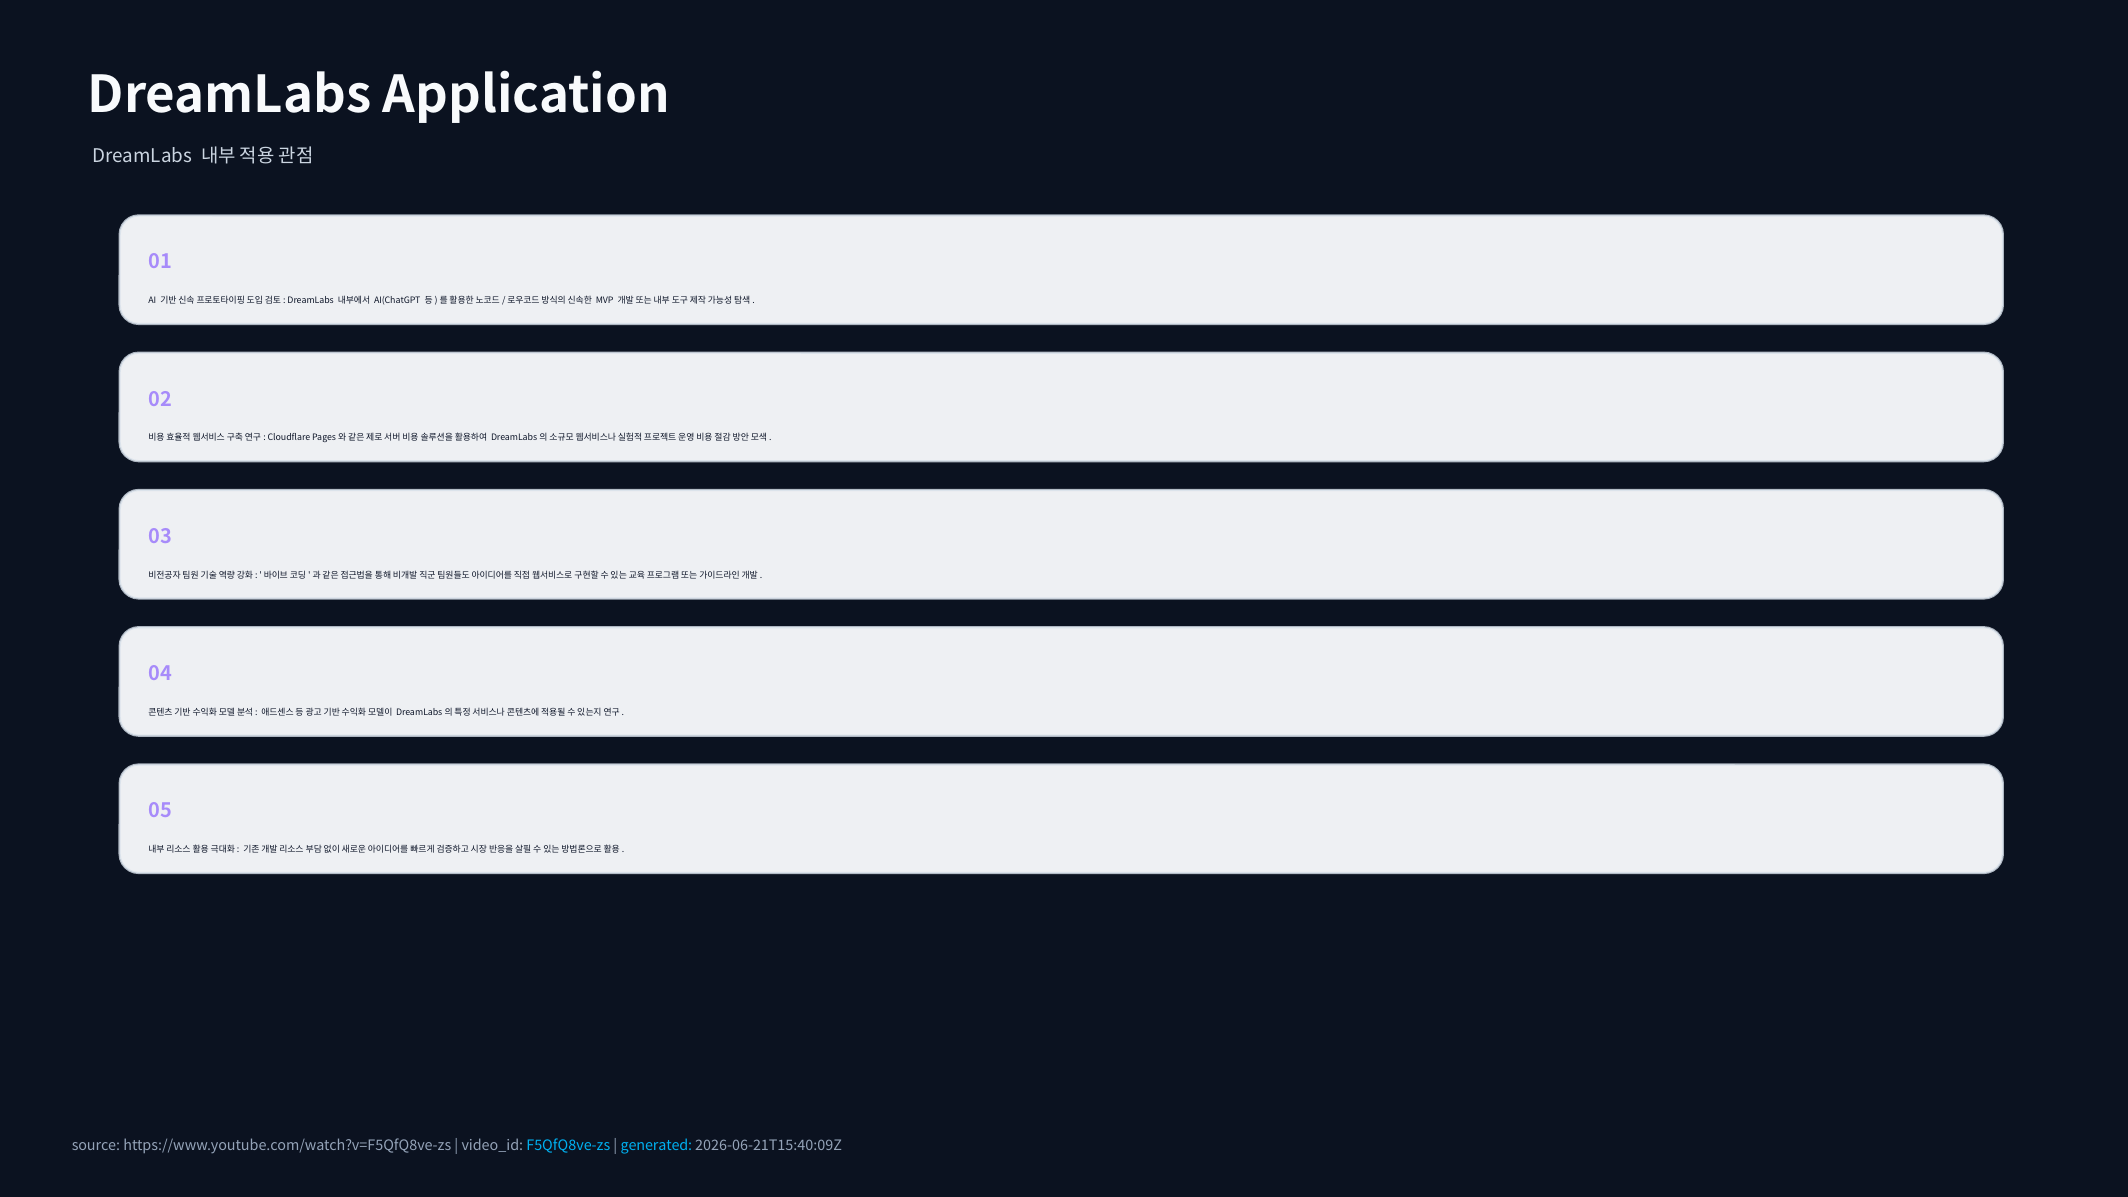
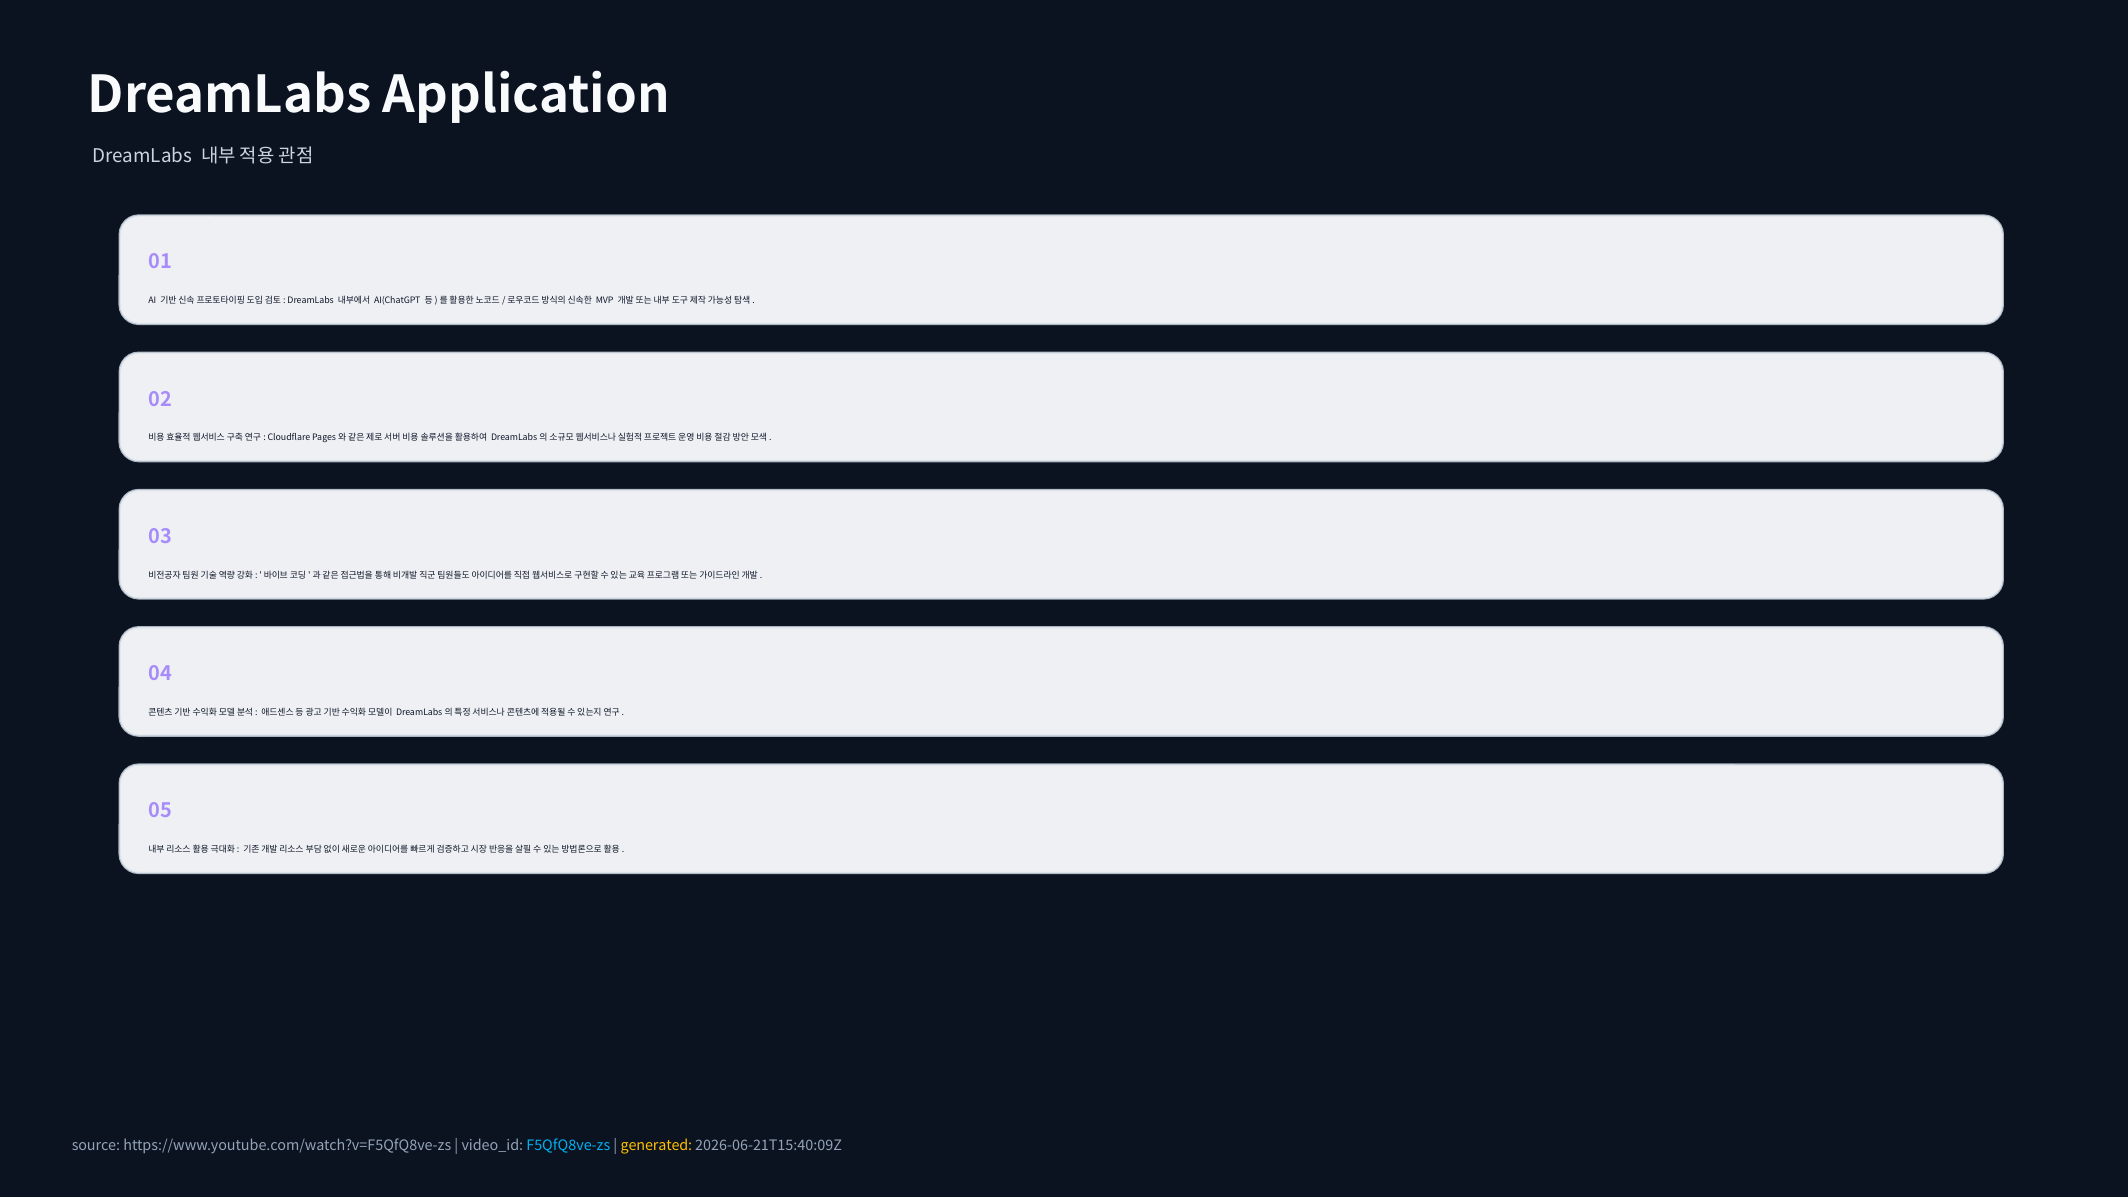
generated colour: light blue -> yellow (656, 1146)
